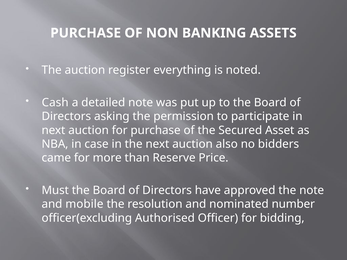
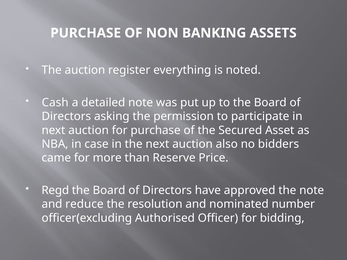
Must: Must -> Regd (55, 190)
mobile: mobile -> reduce (84, 204)
